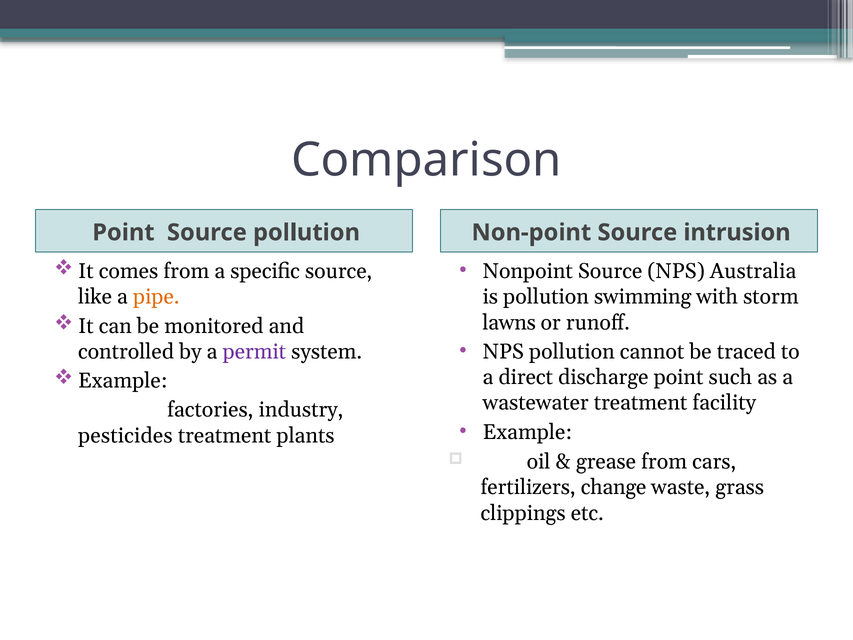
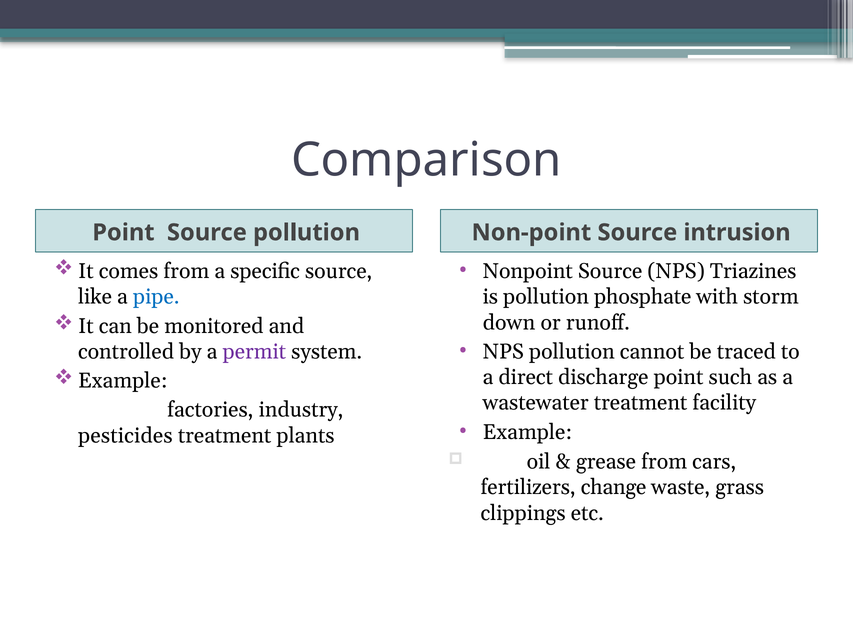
Australia: Australia -> Triazines (753, 271)
pipe colour: orange -> blue (156, 297)
swimming: swimming -> phosphate (643, 297)
lawns: lawns -> down (509, 322)
